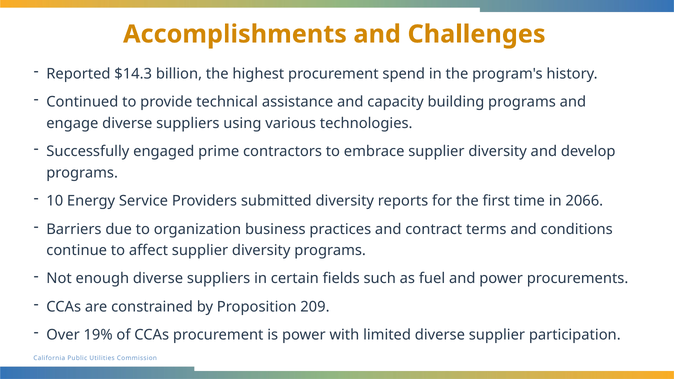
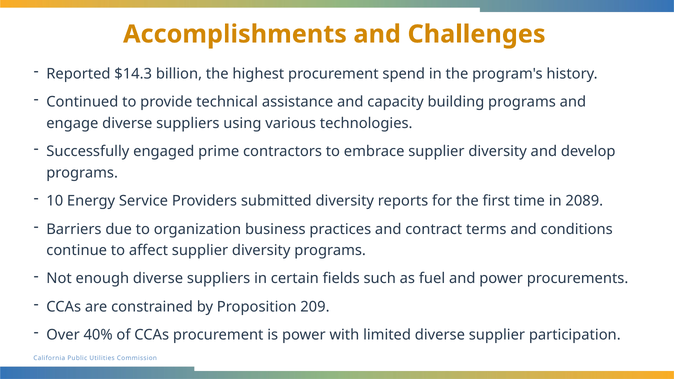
2066: 2066 -> 2089 (584, 201)
19%: 19% -> 40% (98, 335)
